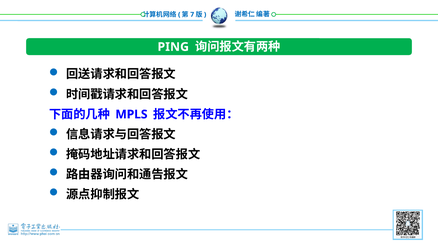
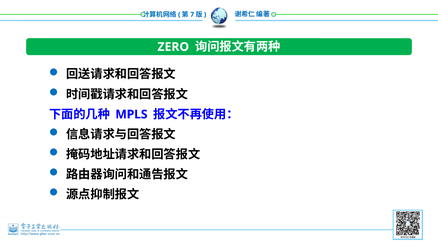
PING: PING -> ZERO (173, 47)
